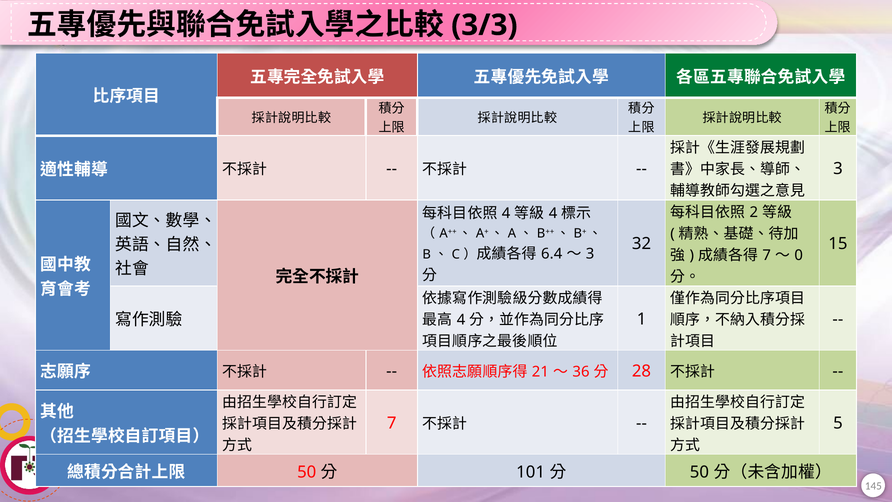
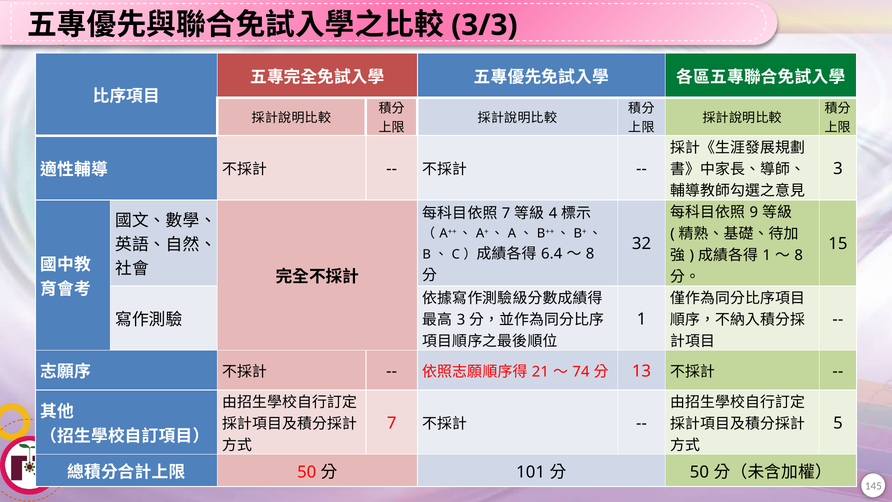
2: 2 -> 9 (754, 212)
4: 4 -> 7 (506, 213)
7: 7 -> 1 (767, 255)
0: 0 -> 8 (799, 255)
3: 3 -> 8 (590, 254)
4: 4 -> 3 (461, 319)
36: 36 -> 74 (581, 371)
28: 28 -> 13 (641, 371)
